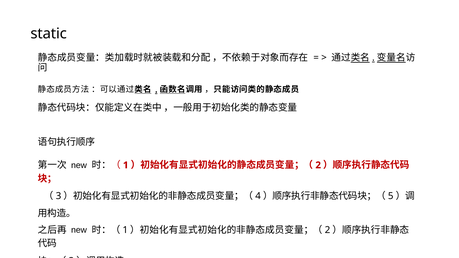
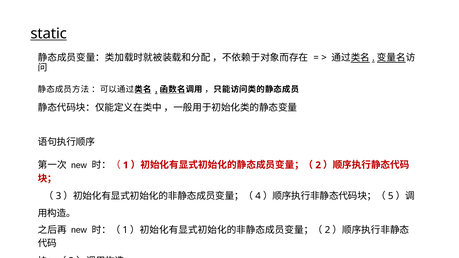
static underline: none -> present (49, 34)
